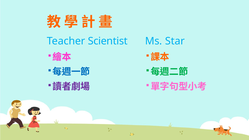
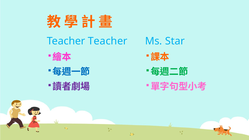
Teacher Scientist: Scientist -> Teacher (108, 41)
